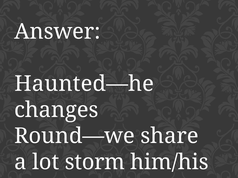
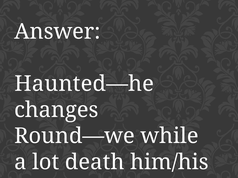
share: share -> while (169, 136)
storm: storm -> death (95, 163)
